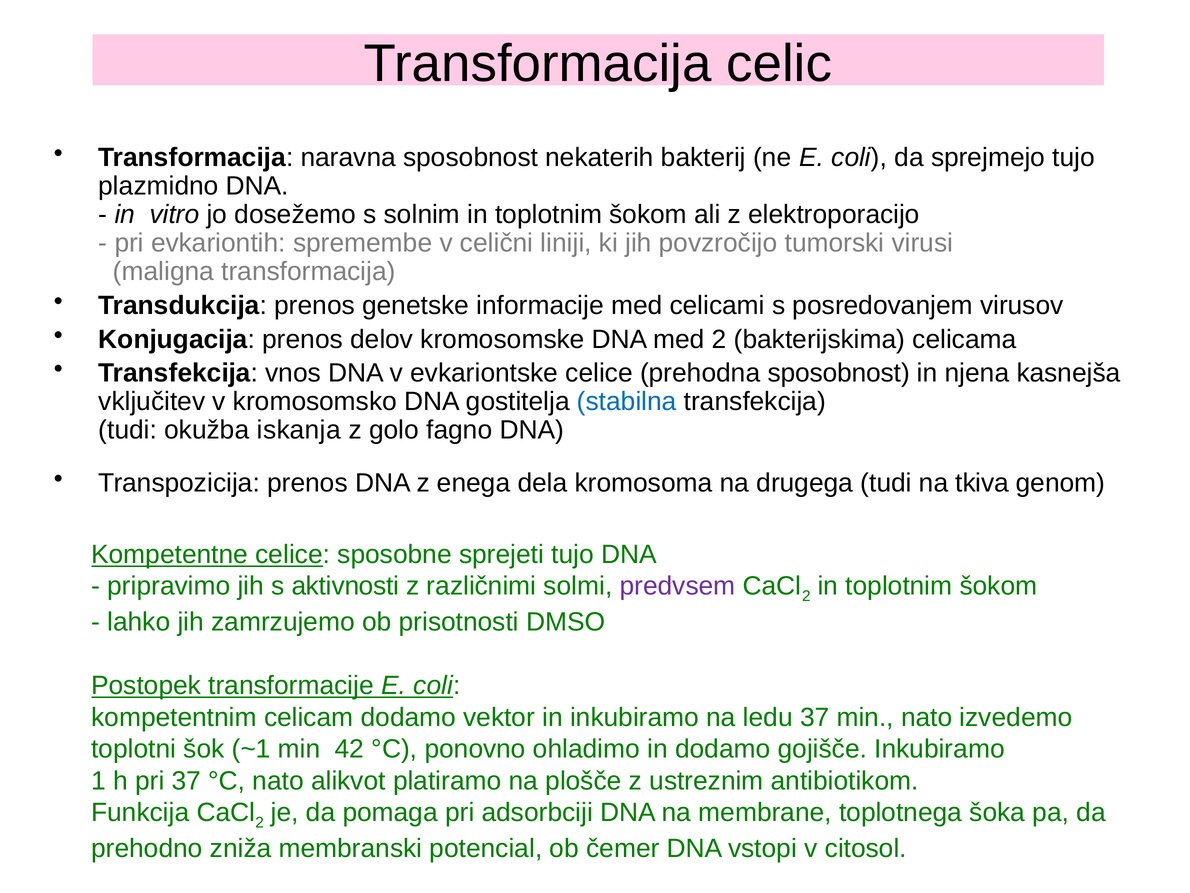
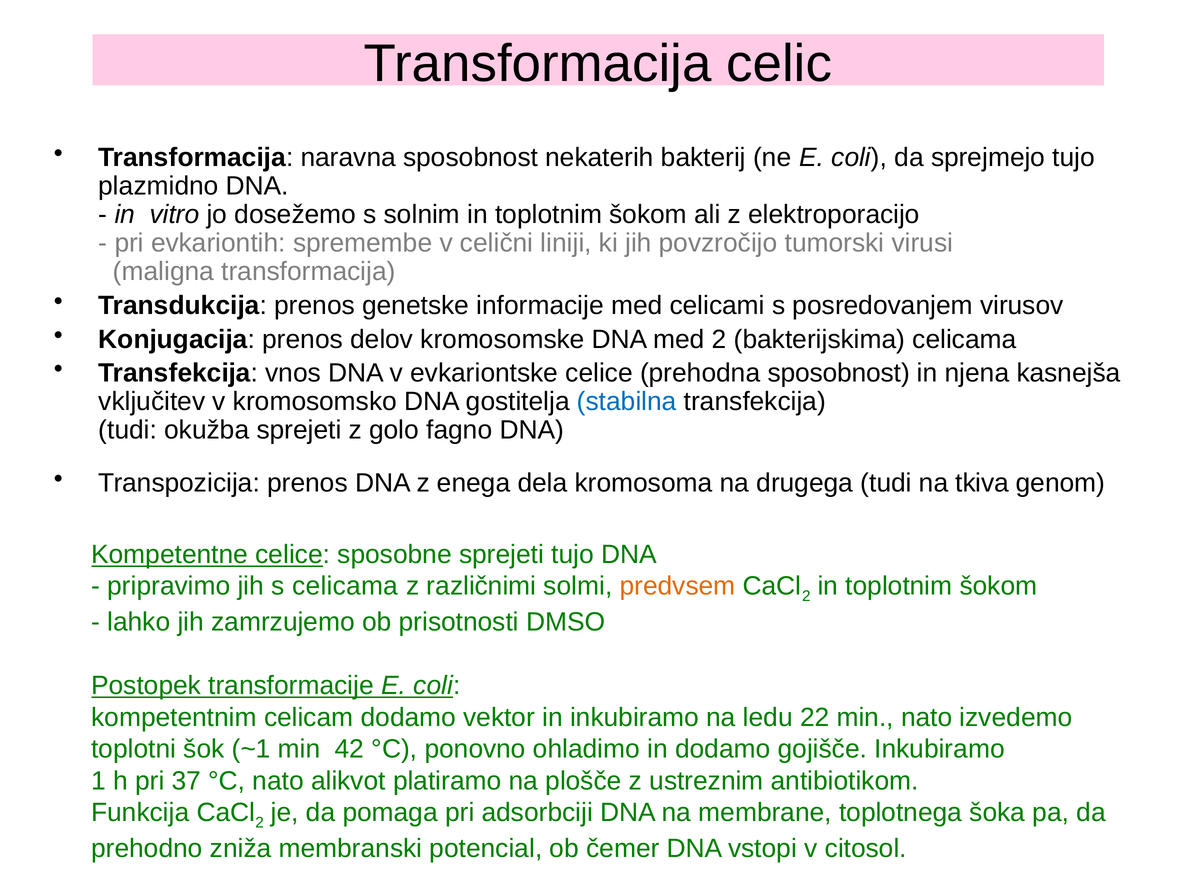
okužba iskanja: iskanja -> sprejeti (299, 430)
s aktivnosti: aktivnosti -> celicama (345, 586)
predvsem colour: purple -> orange (678, 586)
ledu 37: 37 -> 22 (815, 717)
